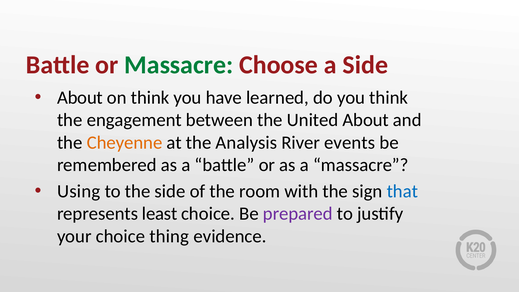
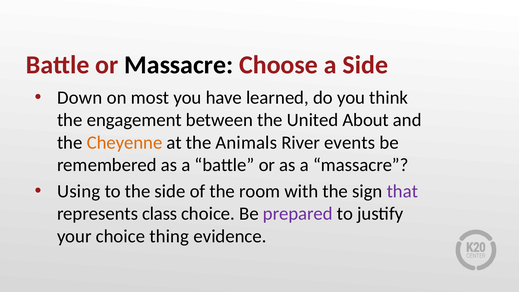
Massacre colour: green -> black (179, 65)
About: About -> Down (80, 98)
on think: think -> most (150, 98)
Analysis: Analysis -> Animals (246, 142)
that colour: blue -> purple (402, 191)
least: least -> class (160, 214)
